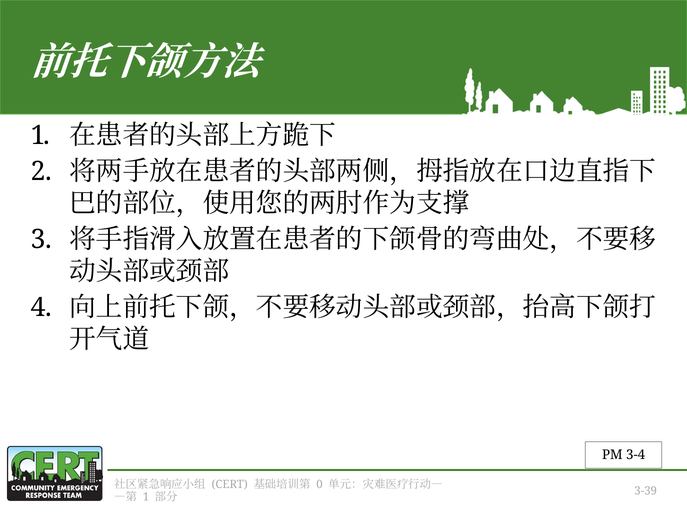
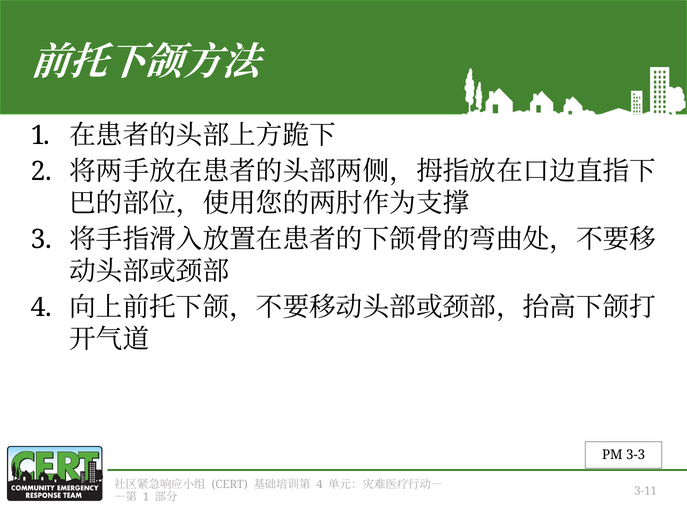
3-4: 3-4 -> 3-3 (636, 455)
0: 0 -> 4 (320, 485)
3-39: 3-39 -> 3-11 (646, 491)
